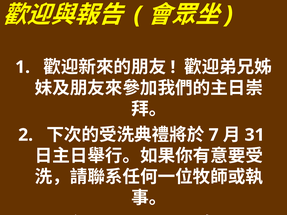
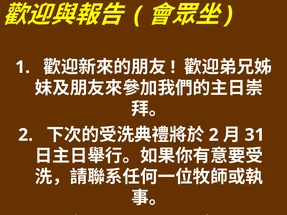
7: 7 -> 2 (214, 135)
